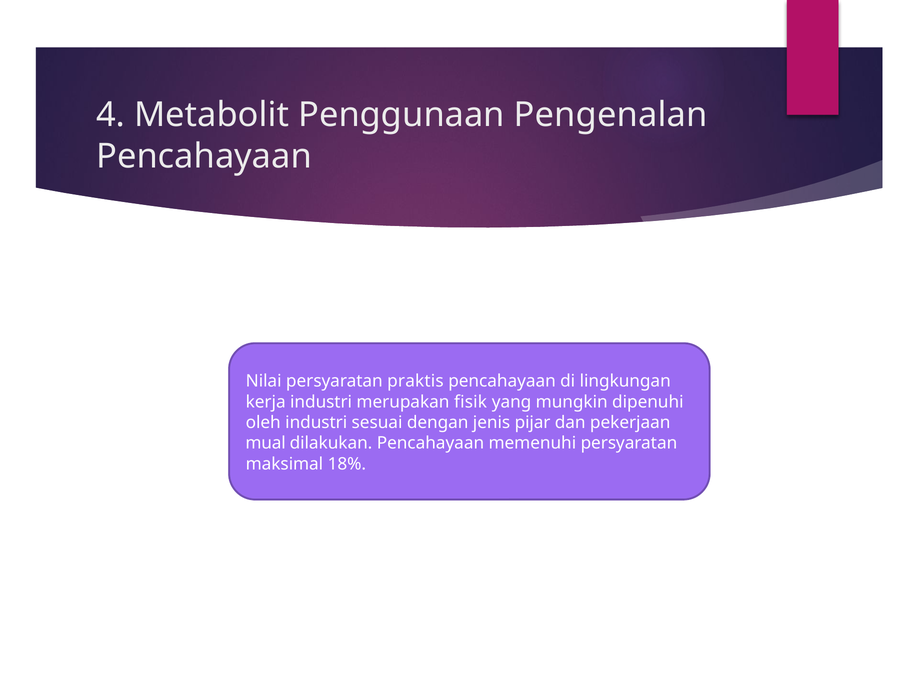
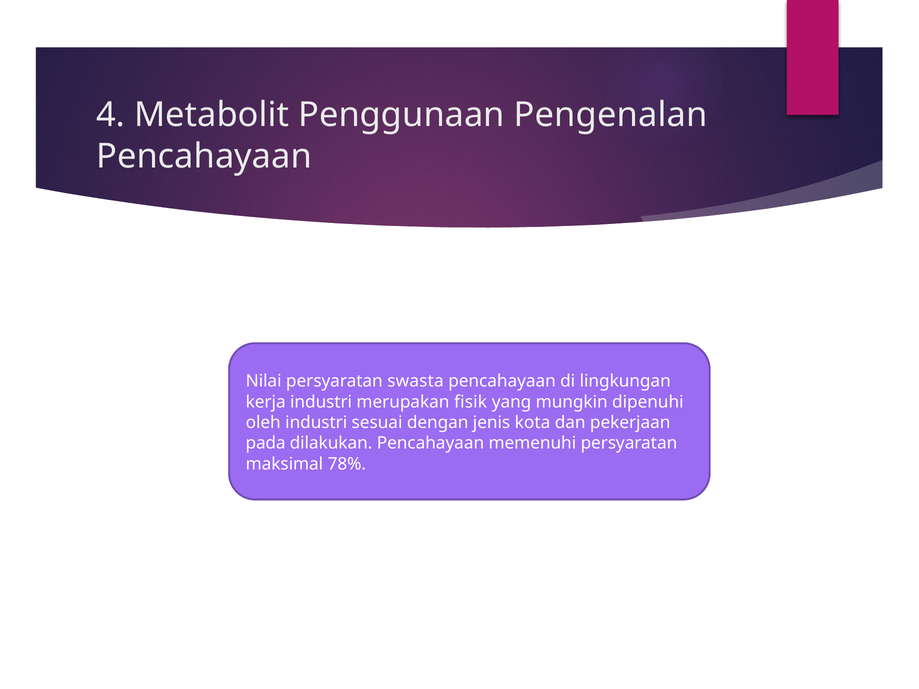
praktis: praktis -> swasta (415, 381)
pijar: pijar -> kota (532, 423)
mual: mual -> pada (266, 443)
18%: 18% -> 78% (347, 464)
